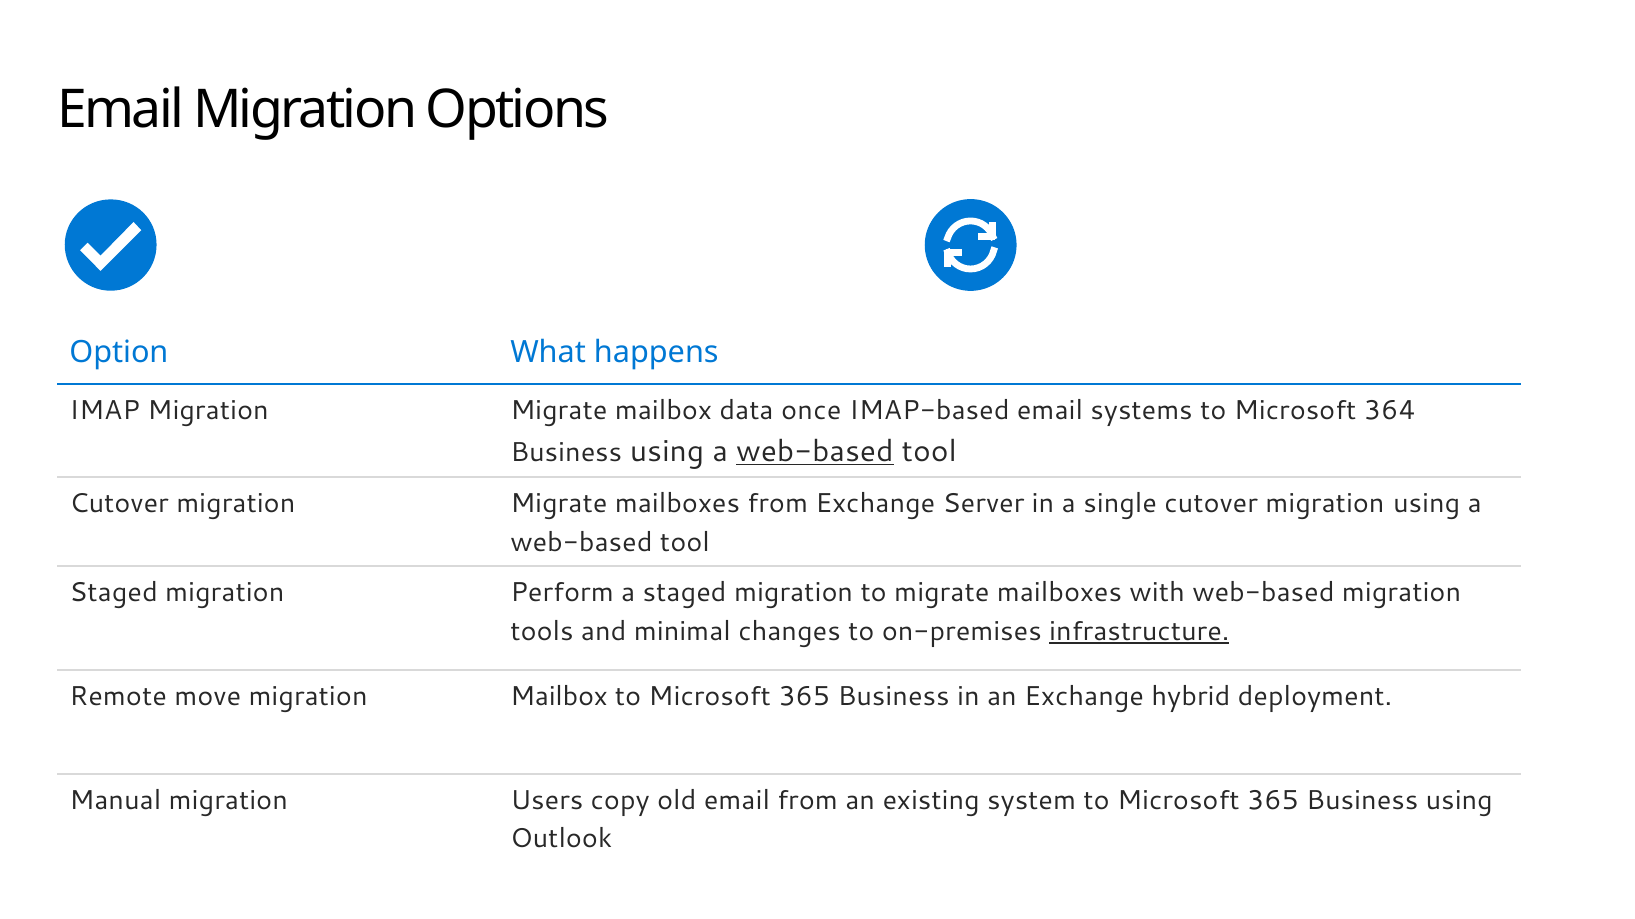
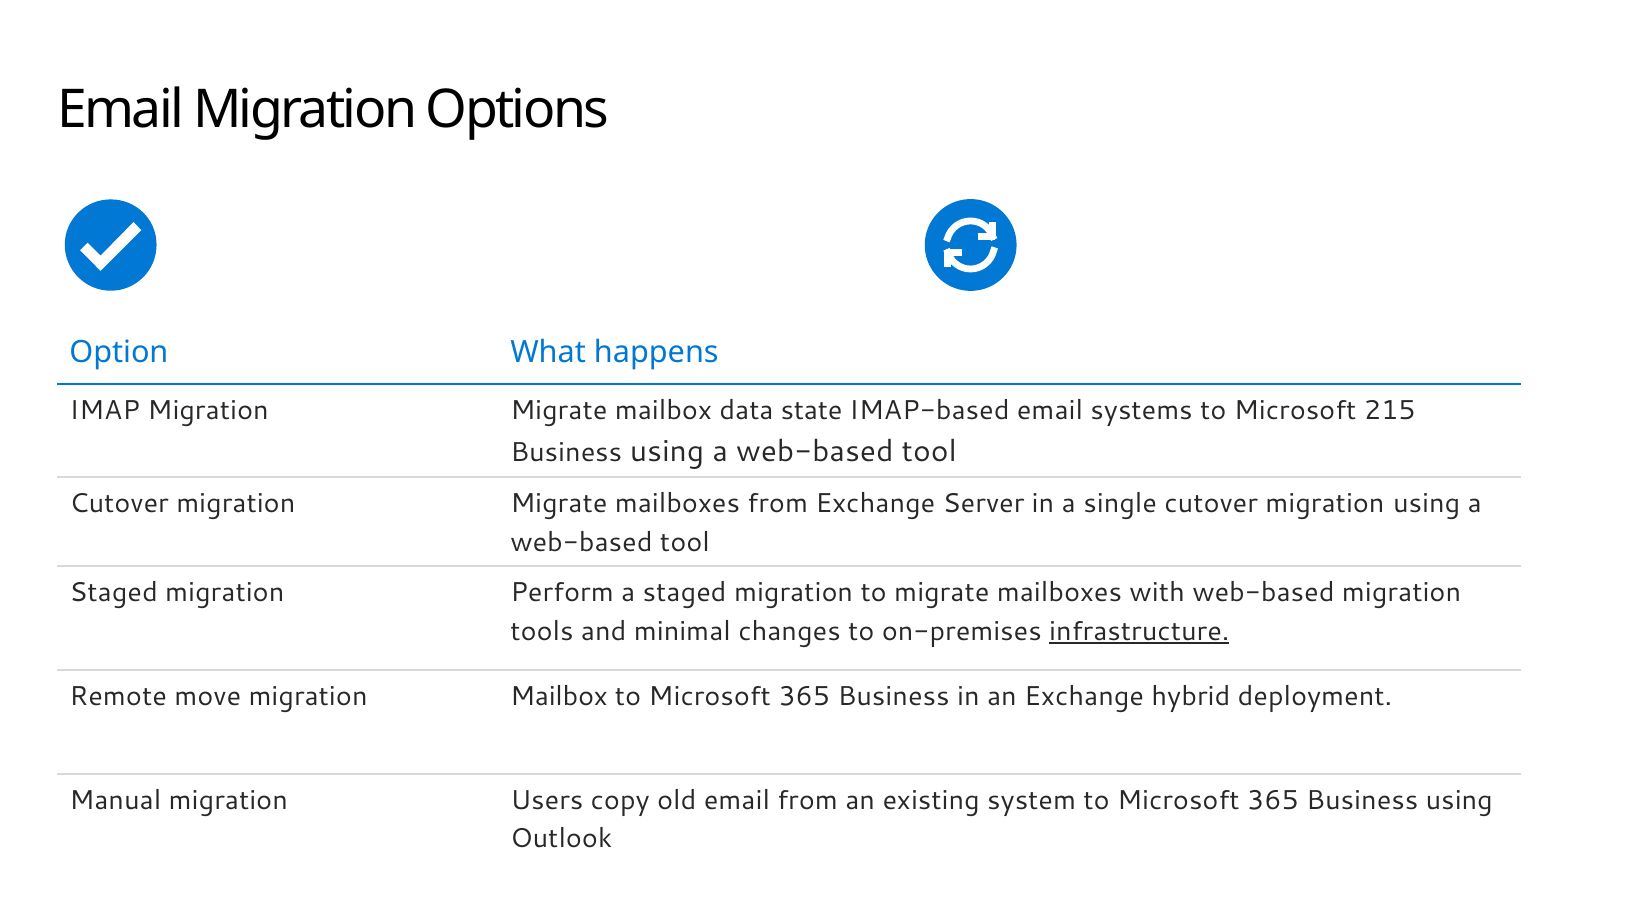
once: once -> state (812, 411)
364: 364 -> 215 (1390, 411)
web-based underline: present -> none (815, 452)
